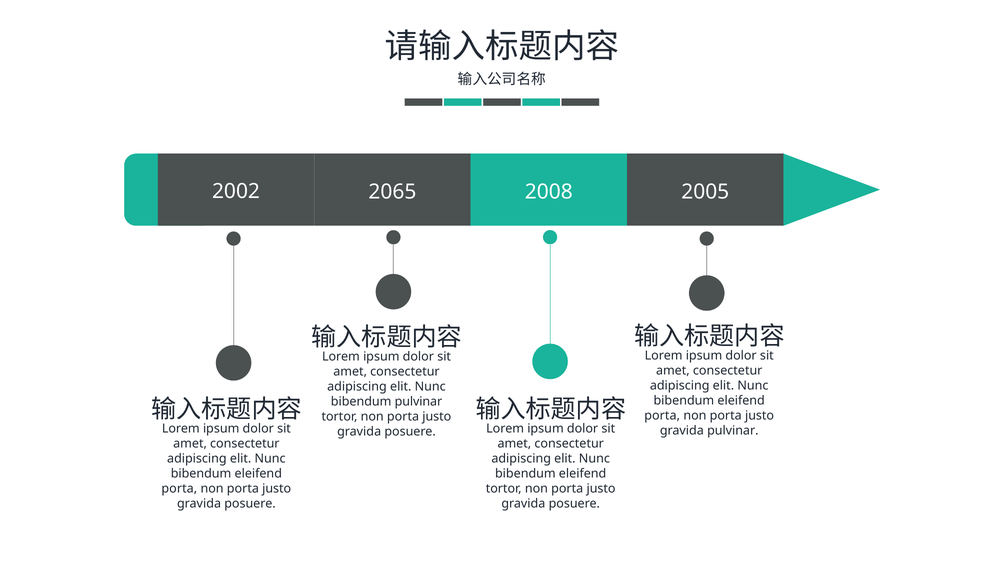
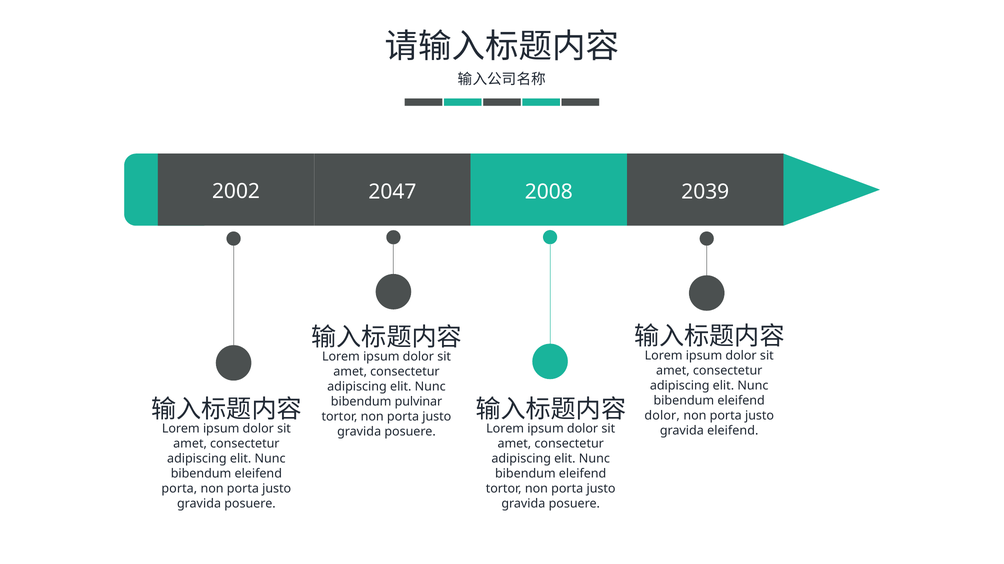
2065: 2065 -> 2047 (392, 192)
2005: 2005 -> 2039 (705, 192)
porta: porta -> dolor (662, 416)
gravida pulvinar: pulvinar -> eleifend (733, 431)
